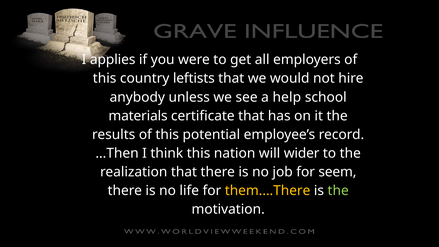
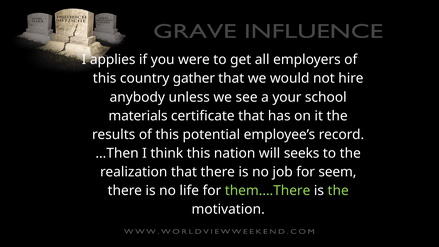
leftists: leftists -> gather (194, 78)
help: help -> your (287, 97)
wider: wider -> seeks (302, 153)
them.…There colour: yellow -> light green (268, 191)
